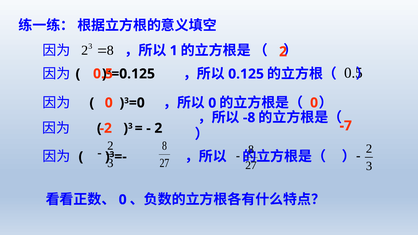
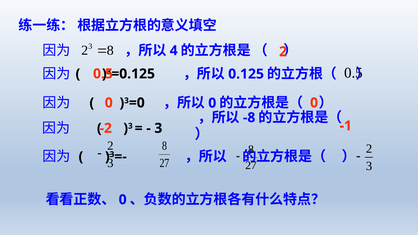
1: 1 -> 4 (174, 51)
-7: -7 -> -1 (346, 126)
2: 2 -> 3 (158, 128)
